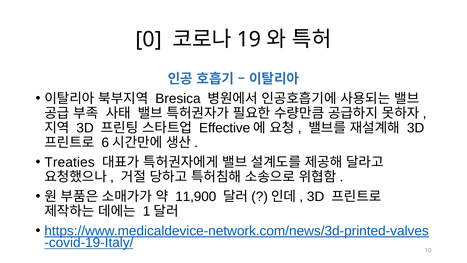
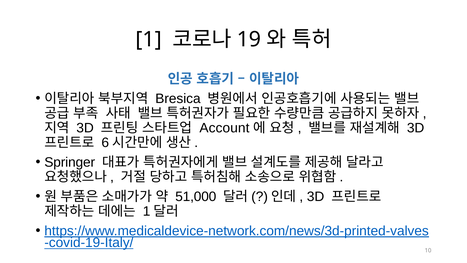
0: 0 -> 1 (149, 39)
Effective: Effective -> Account (224, 128)
Treaties: Treaties -> Springer (70, 162)
11,900: 11,900 -> 51,000 (196, 196)
